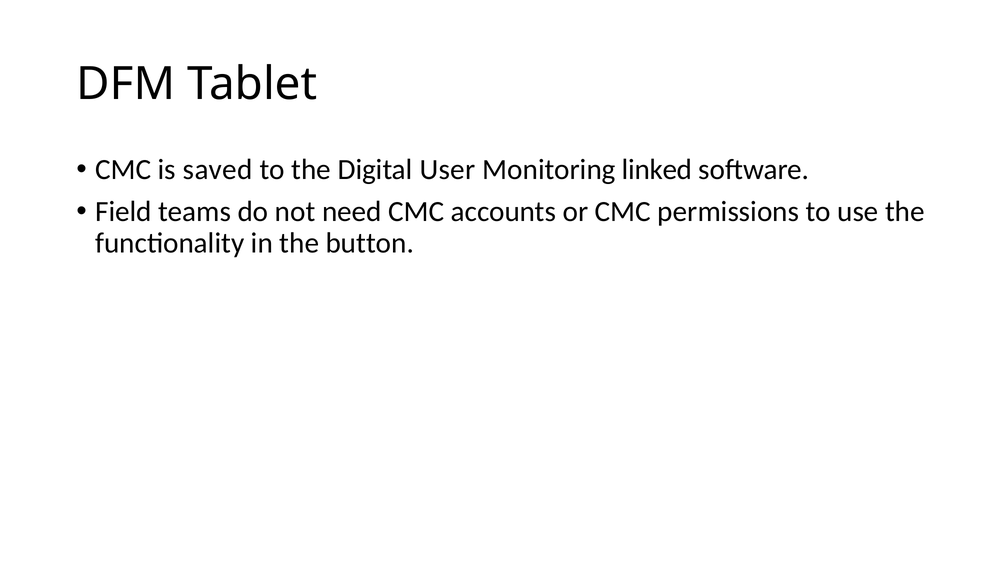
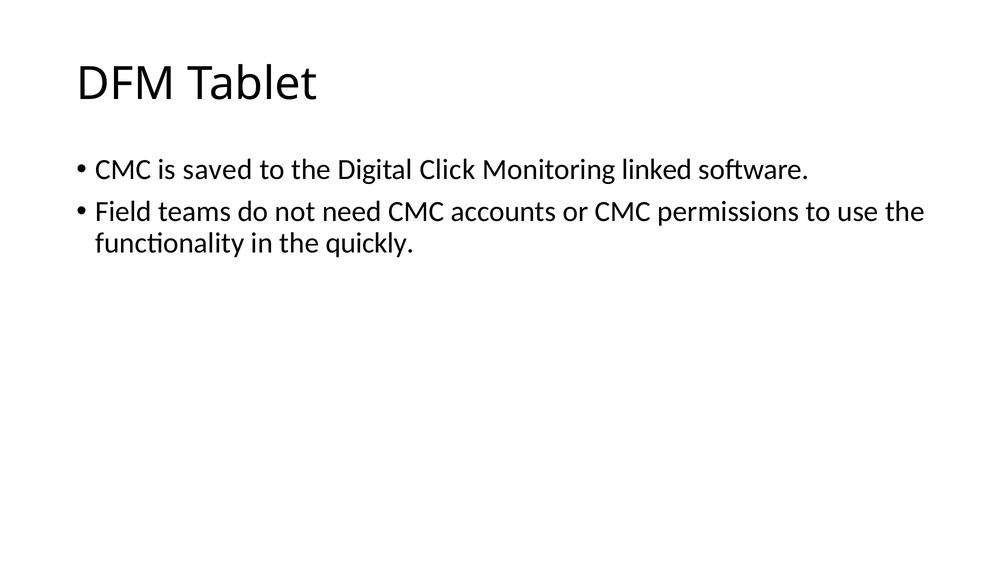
User: User -> Click (447, 169)
button: button -> quickly (370, 243)
